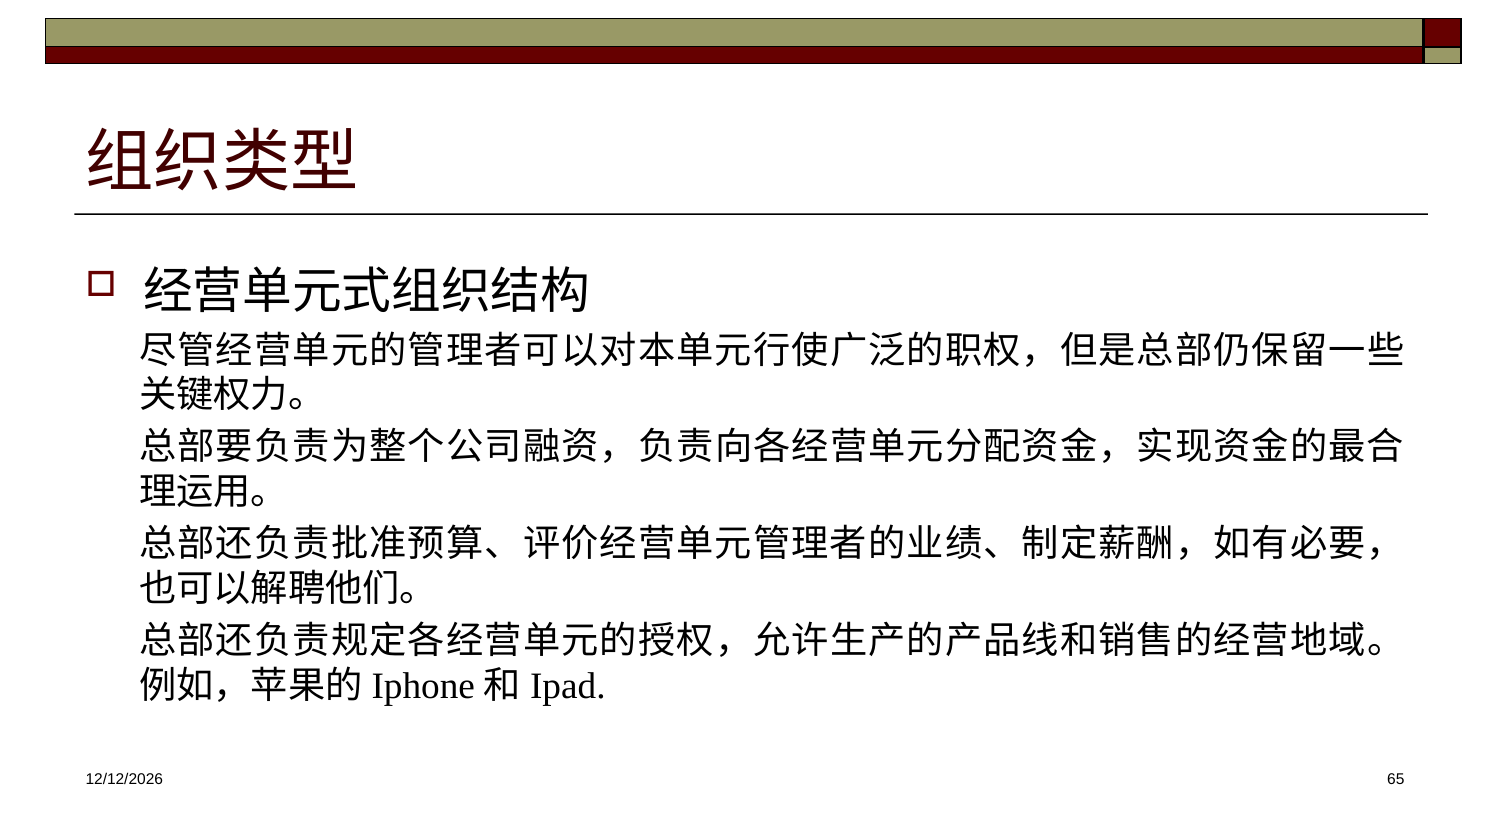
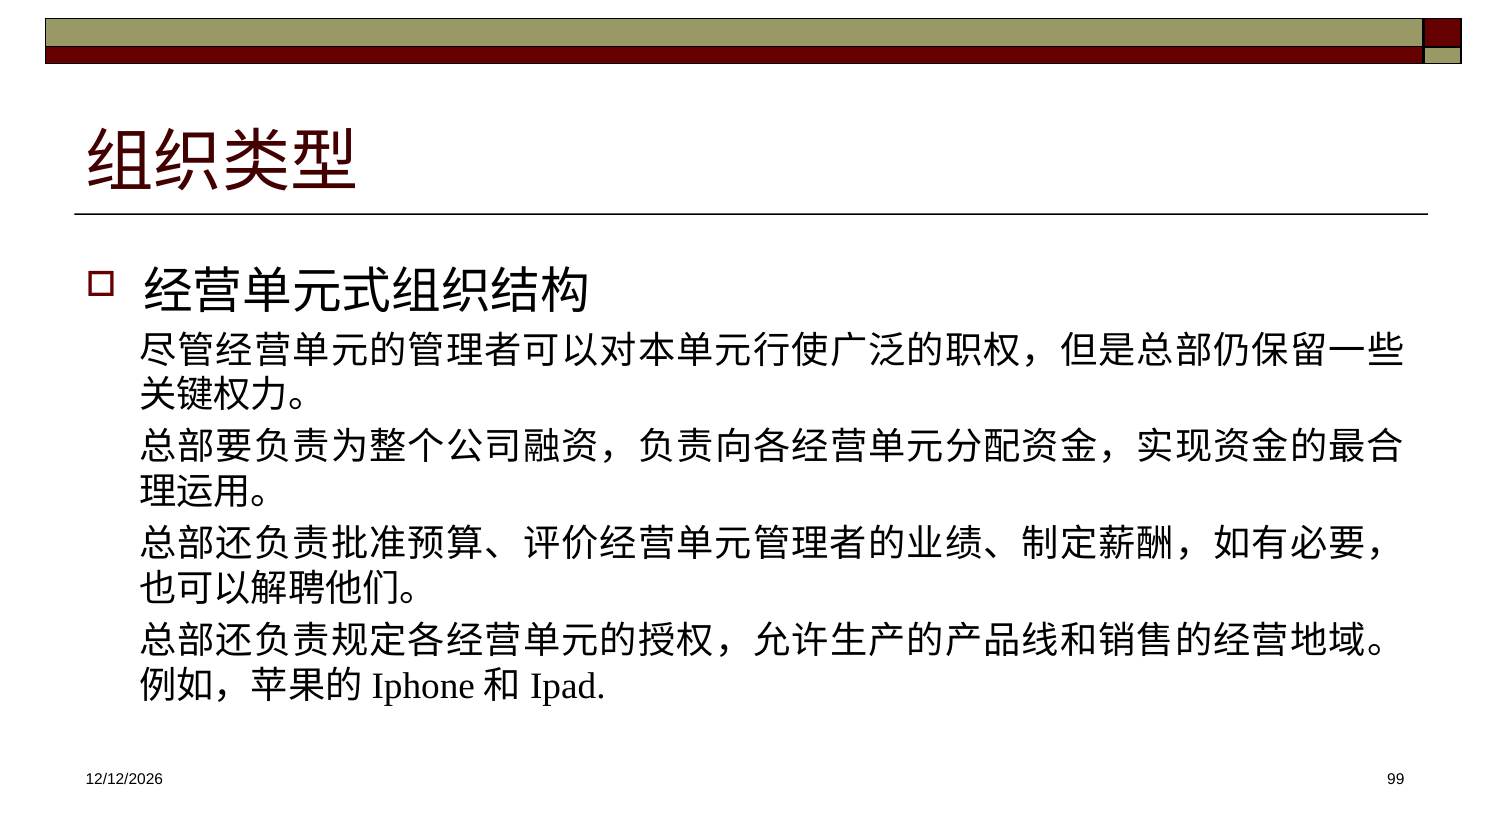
65: 65 -> 99 (1396, 780)
